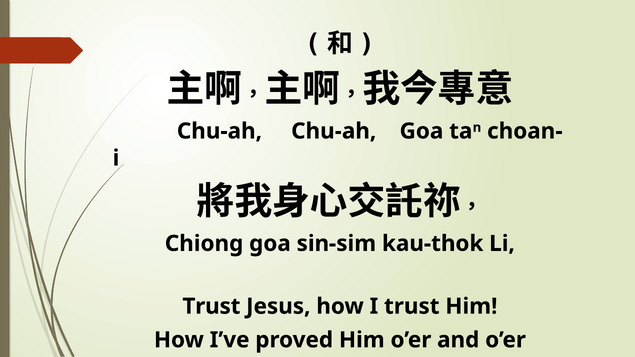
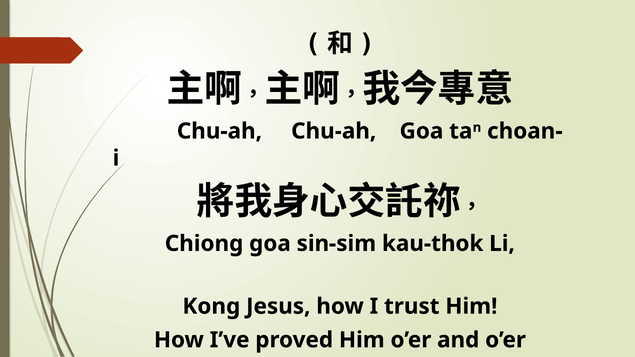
Trust: Trust -> Kong (211, 306)
